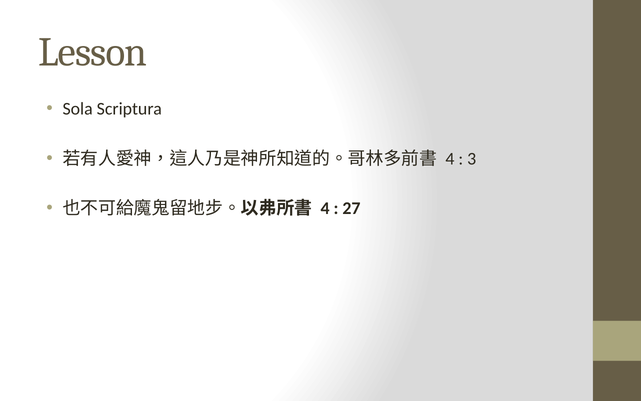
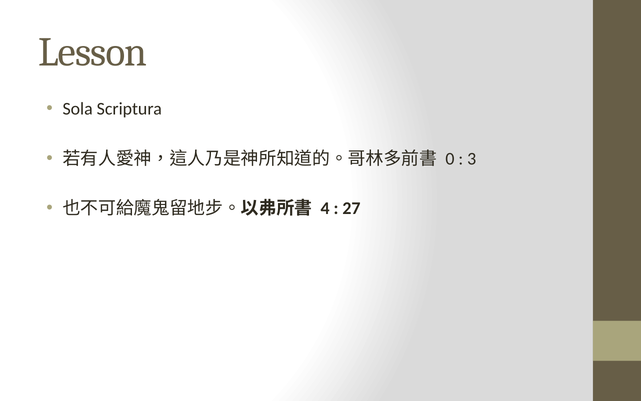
4: 4 -> 0 (450, 158)
